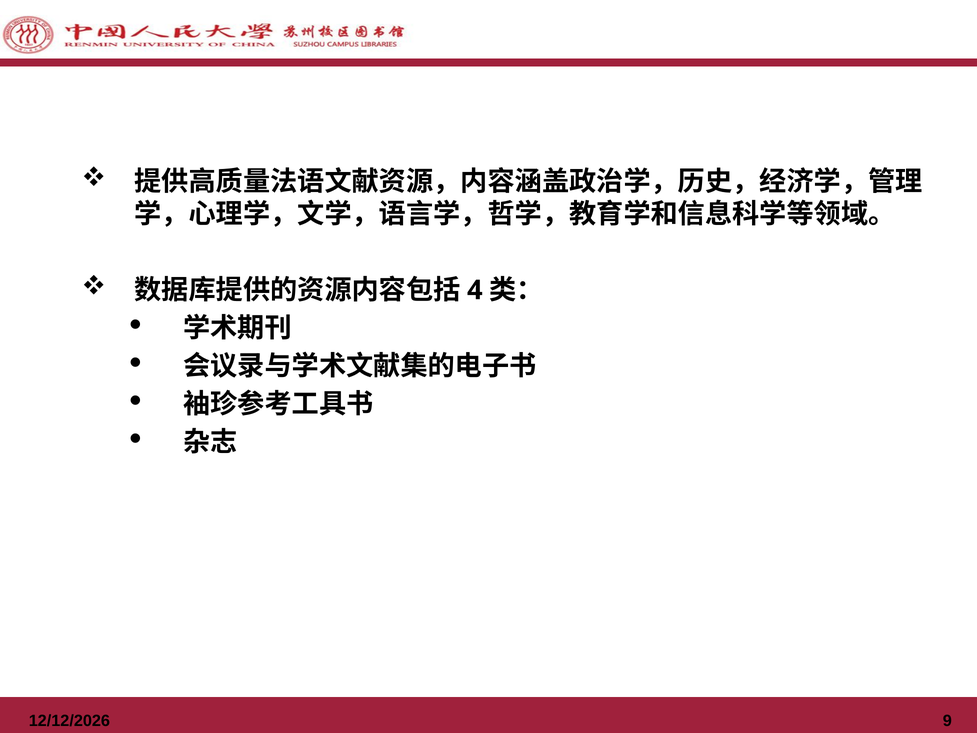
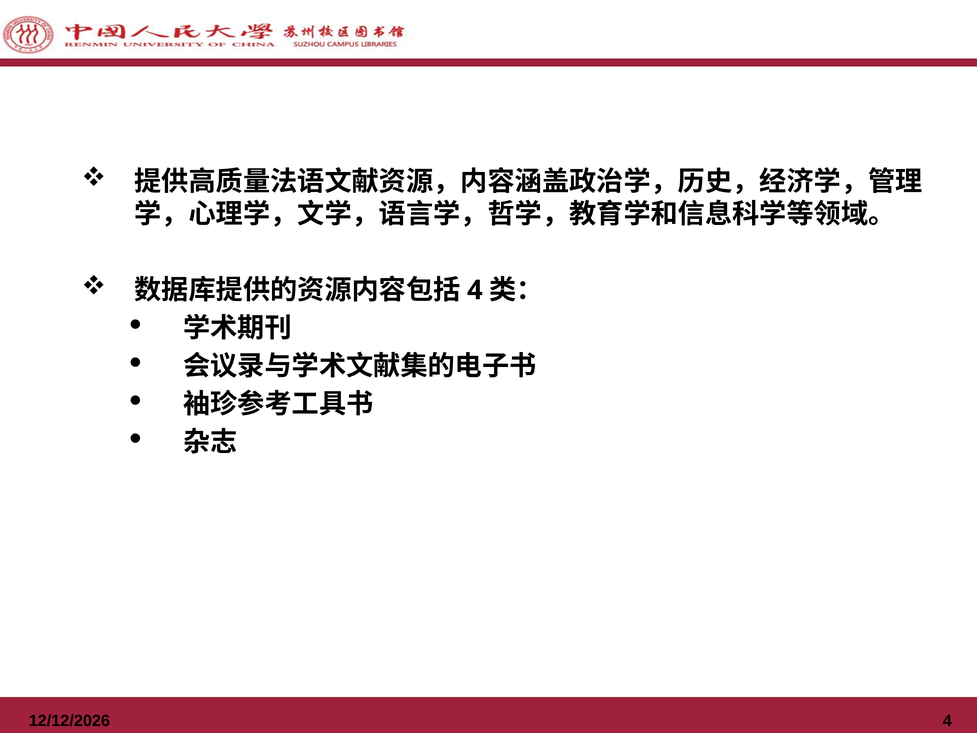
9: 9 -> 4 (947, 721)
